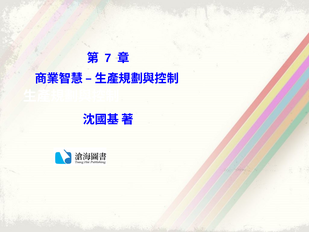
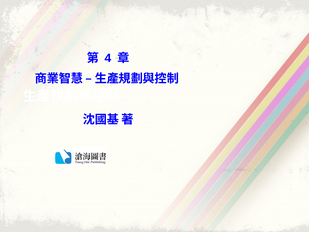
7: 7 -> 4 (108, 58)
